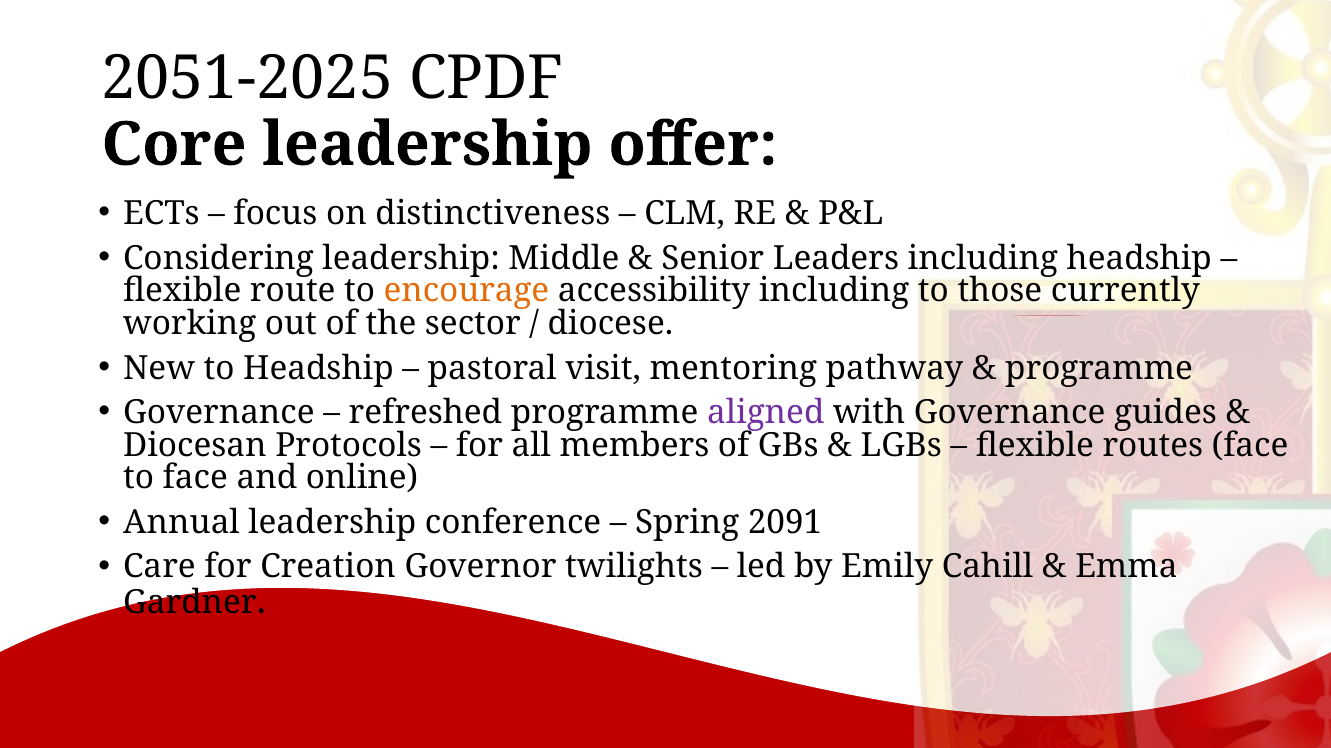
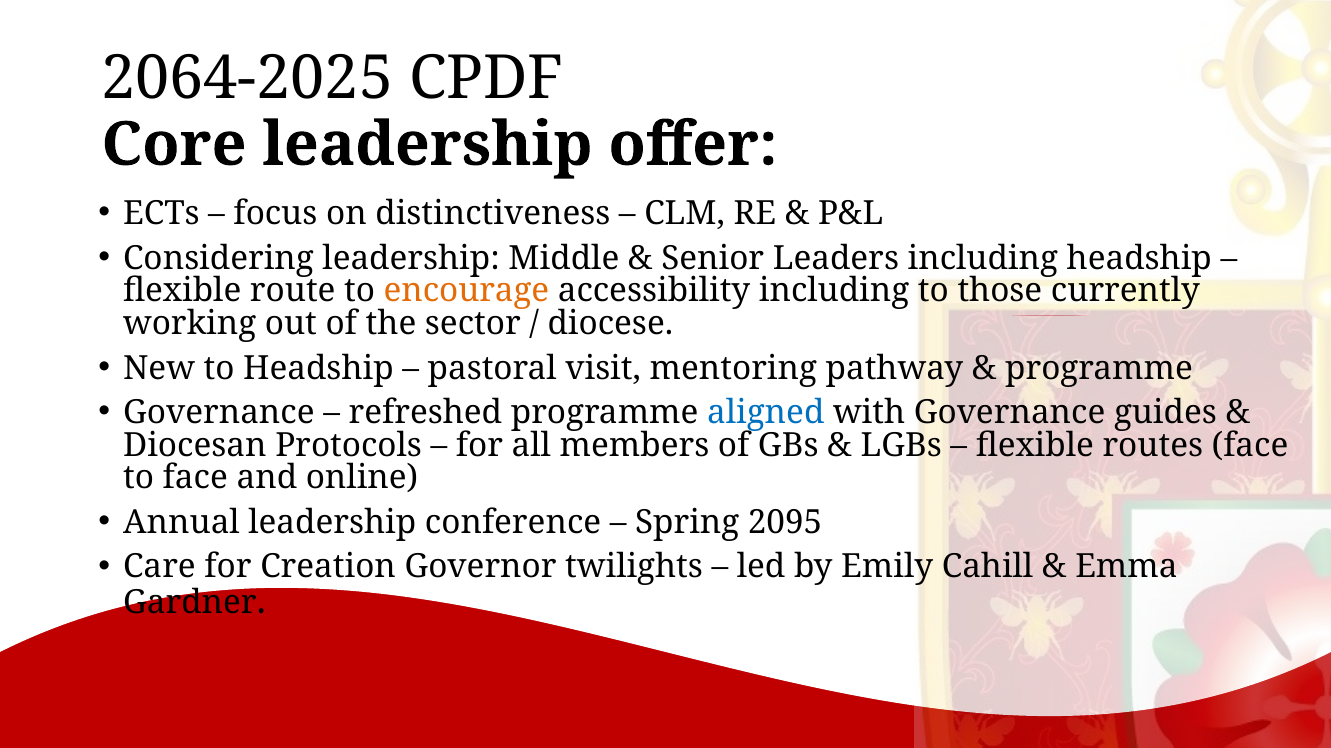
2051-2025: 2051-2025 -> 2064-2025 (247, 79)
aligned colour: purple -> blue (766, 413)
2091: 2091 -> 2095 (785, 523)
